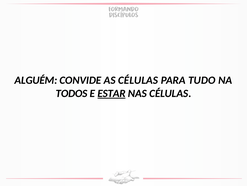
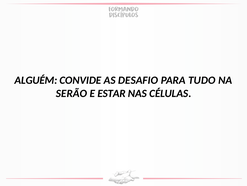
AS CÉLULAS: CÉLULAS -> DESAFIO (138, 80)
TODOS: TODOS -> SERÃO (71, 93)
ESTAR underline: present -> none (112, 93)
